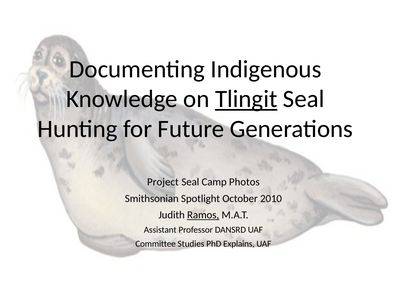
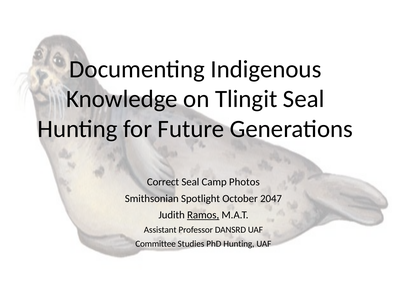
Tlingit underline: present -> none (246, 99)
Project: Project -> Correct (163, 182)
2010: 2010 -> 2047 (271, 199)
PhD Explains: Explains -> Hunting (239, 244)
